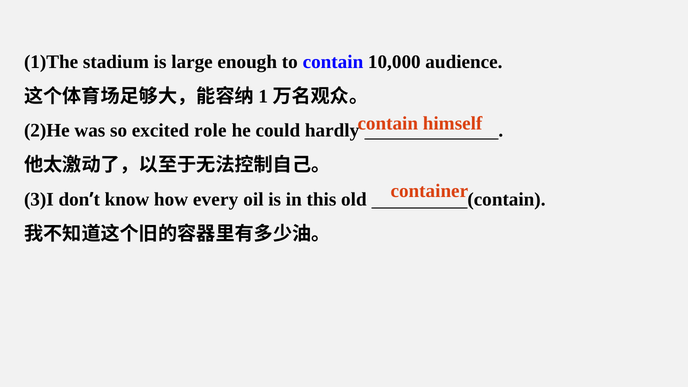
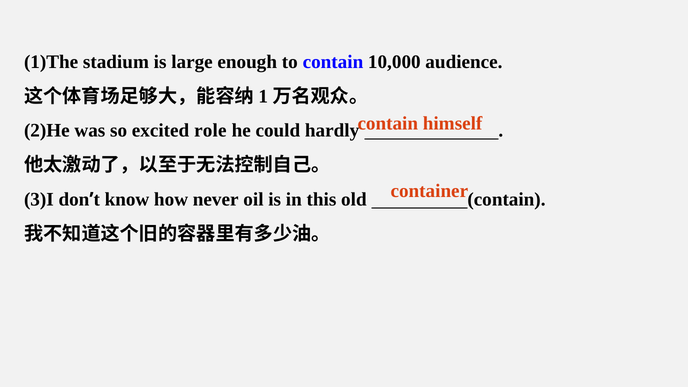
every: every -> never (216, 199)
